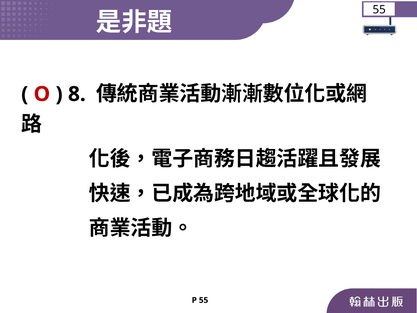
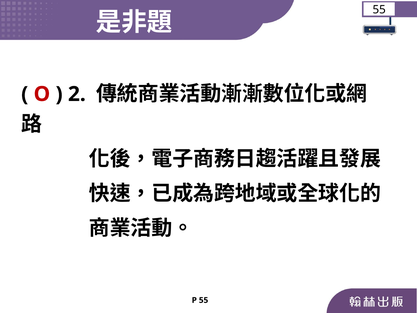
8: 8 -> 2 (77, 94)
